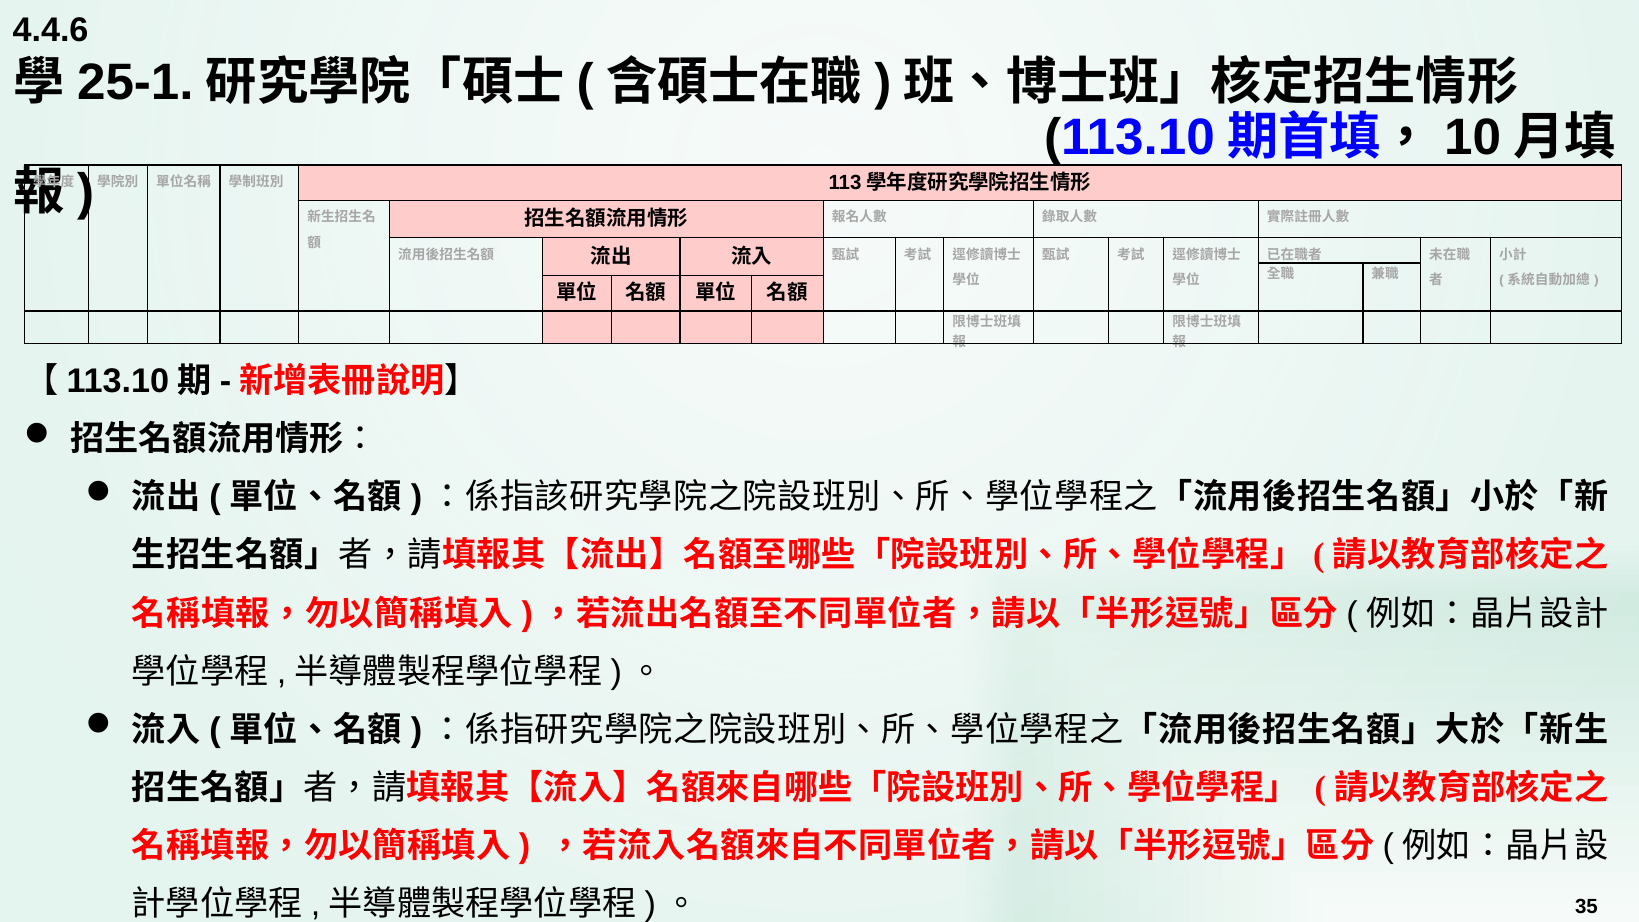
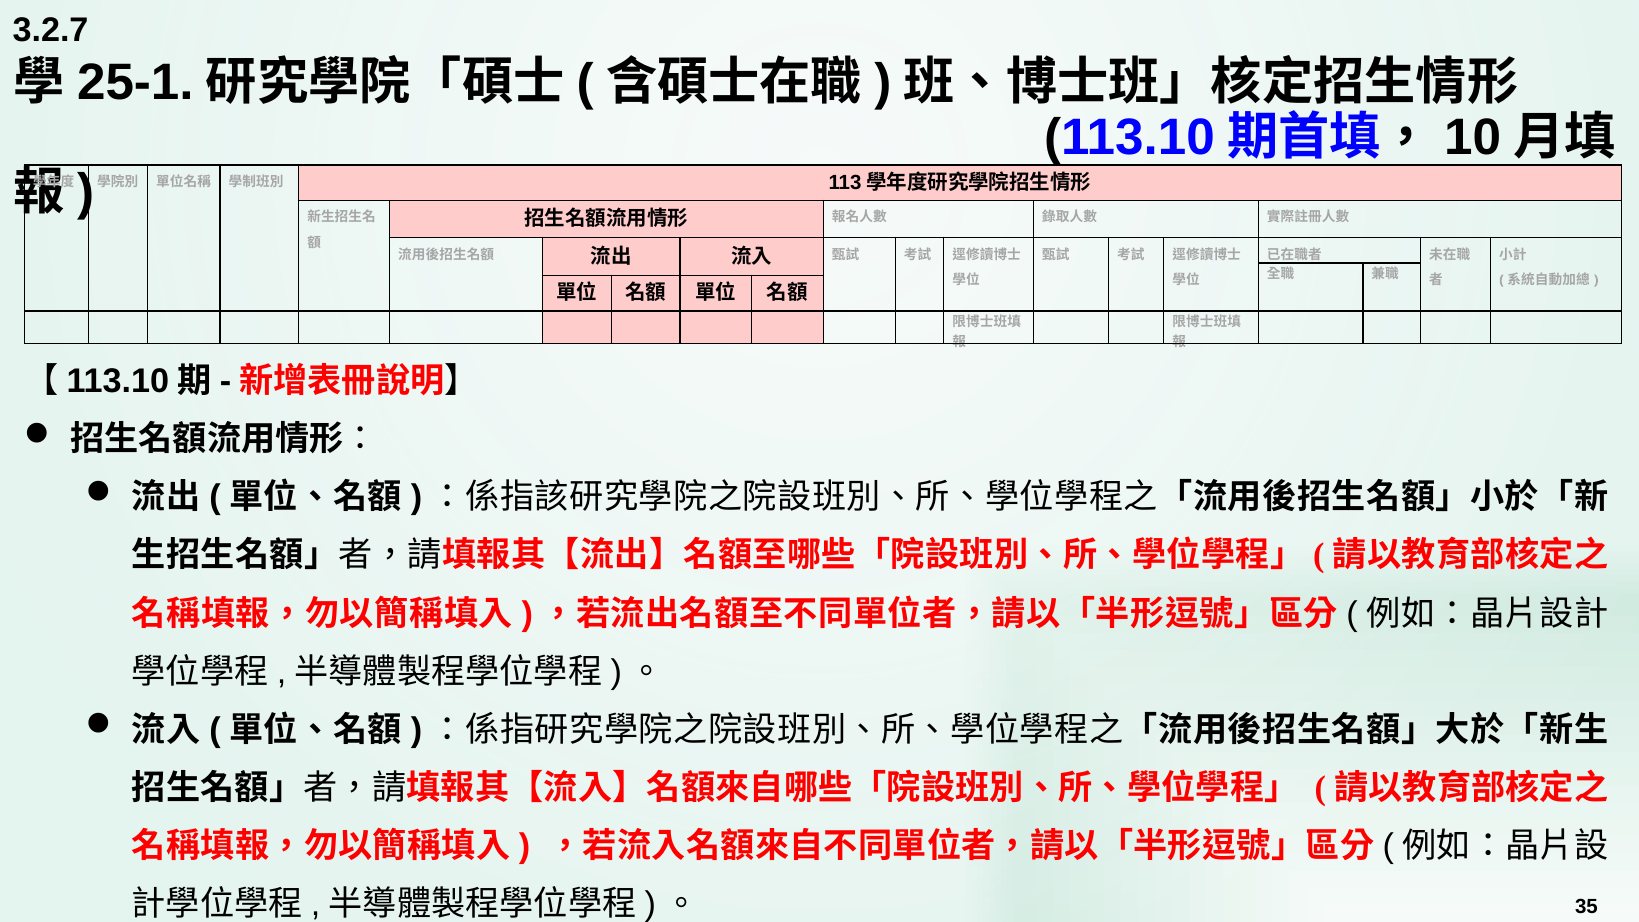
4.4.6: 4.4.6 -> 3.2.7 (51, 30)
